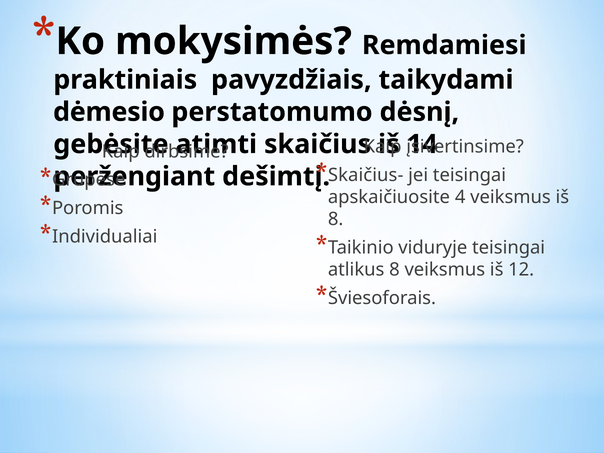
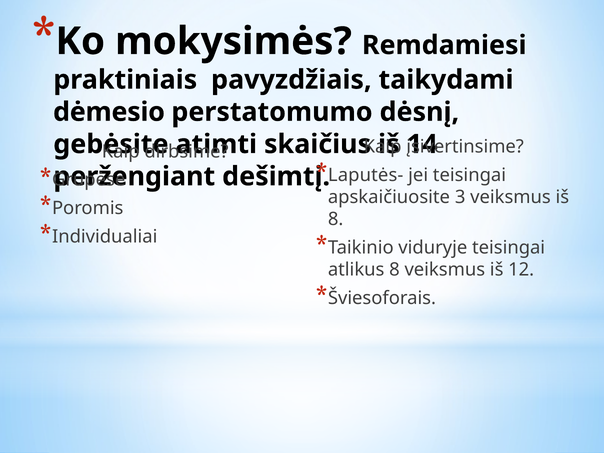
Skaičius-: Skaičius- -> Laputės- (366, 175)
4: 4 -> 3 (460, 197)
